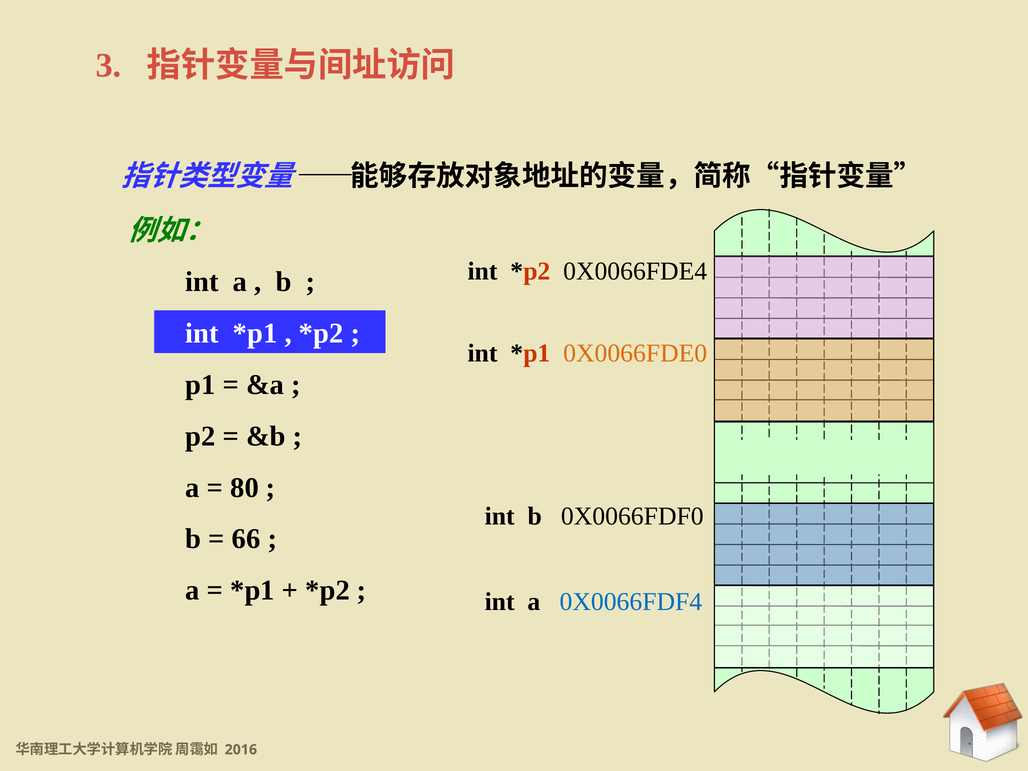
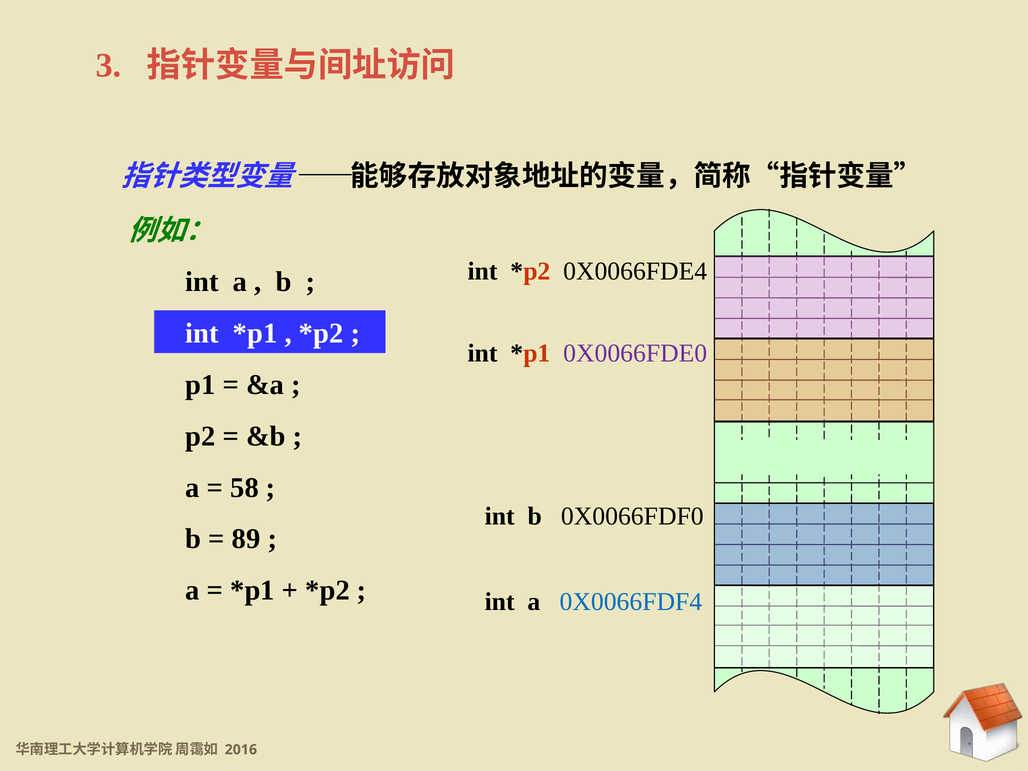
0X0066FDE0 colour: orange -> purple (635, 353)
80: 80 -> 58 (245, 488)
66: 66 -> 89 (246, 539)
